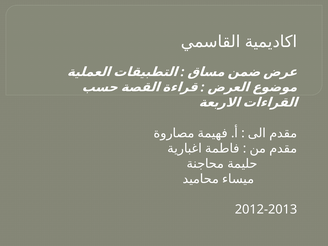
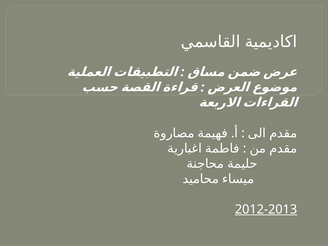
2012-2013 underline: none -> present (266, 209)
